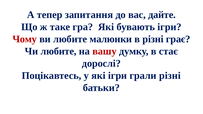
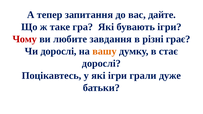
малюнки: малюнки -> завдання (111, 39)
Чи любите: любите -> дорослі (59, 51)
вашу colour: red -> orange (104, 51)
грали різні: різні -> дуже (170, 76)
